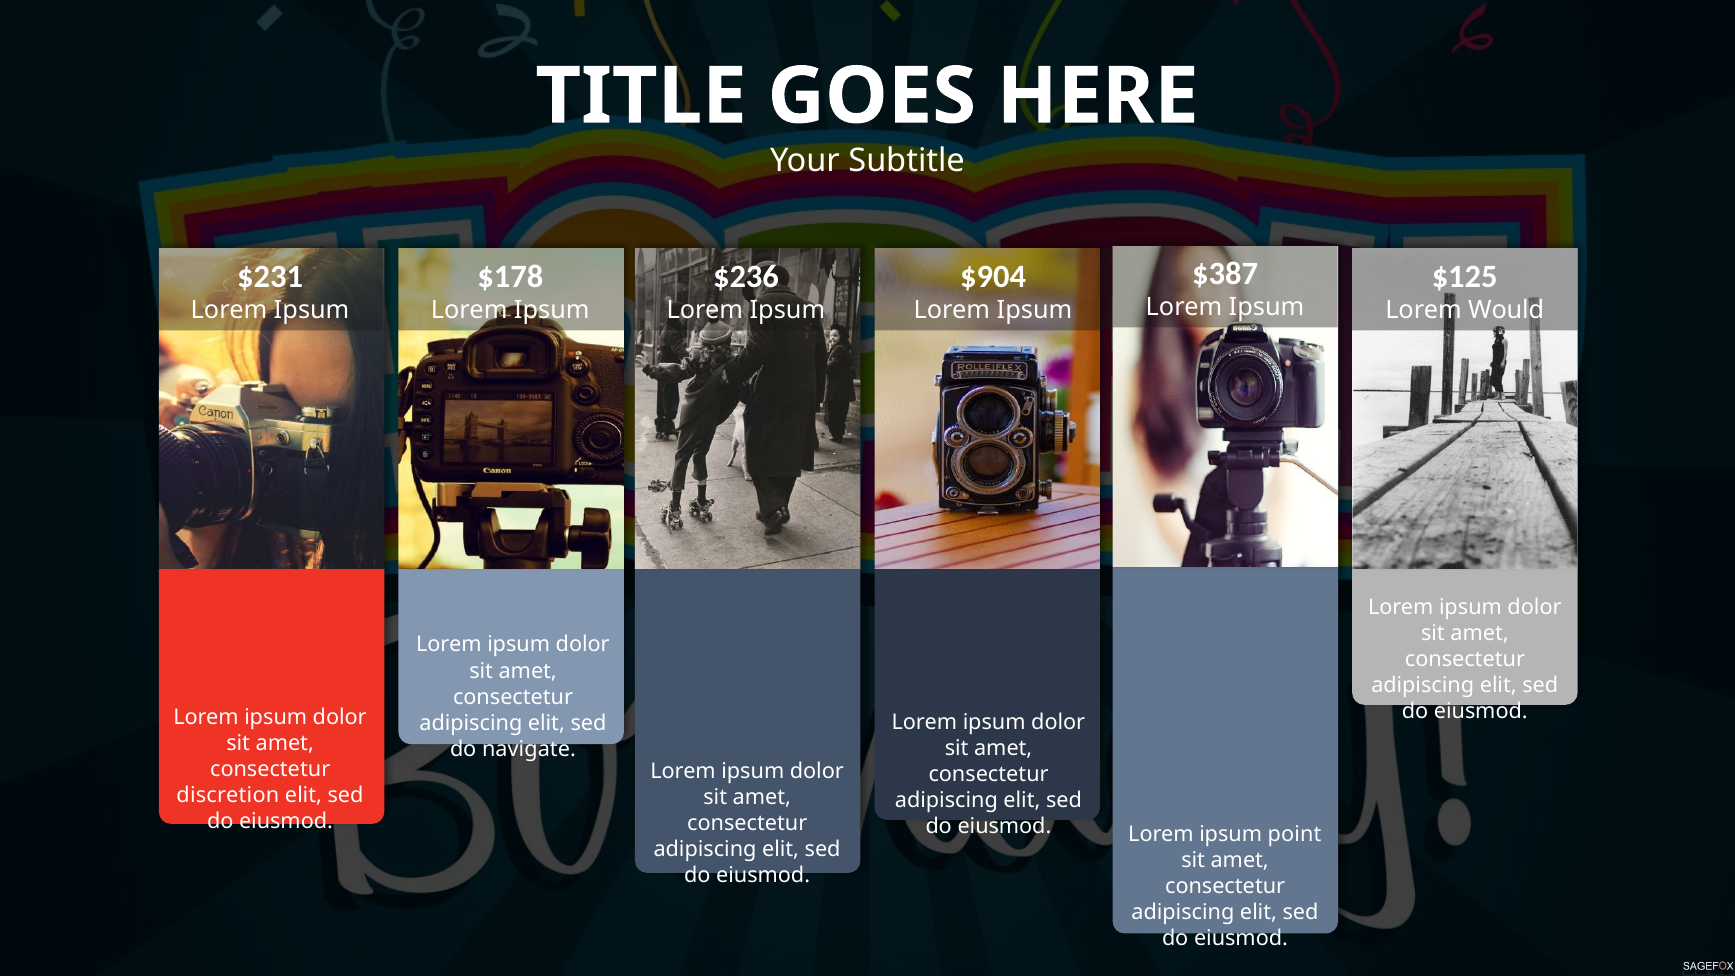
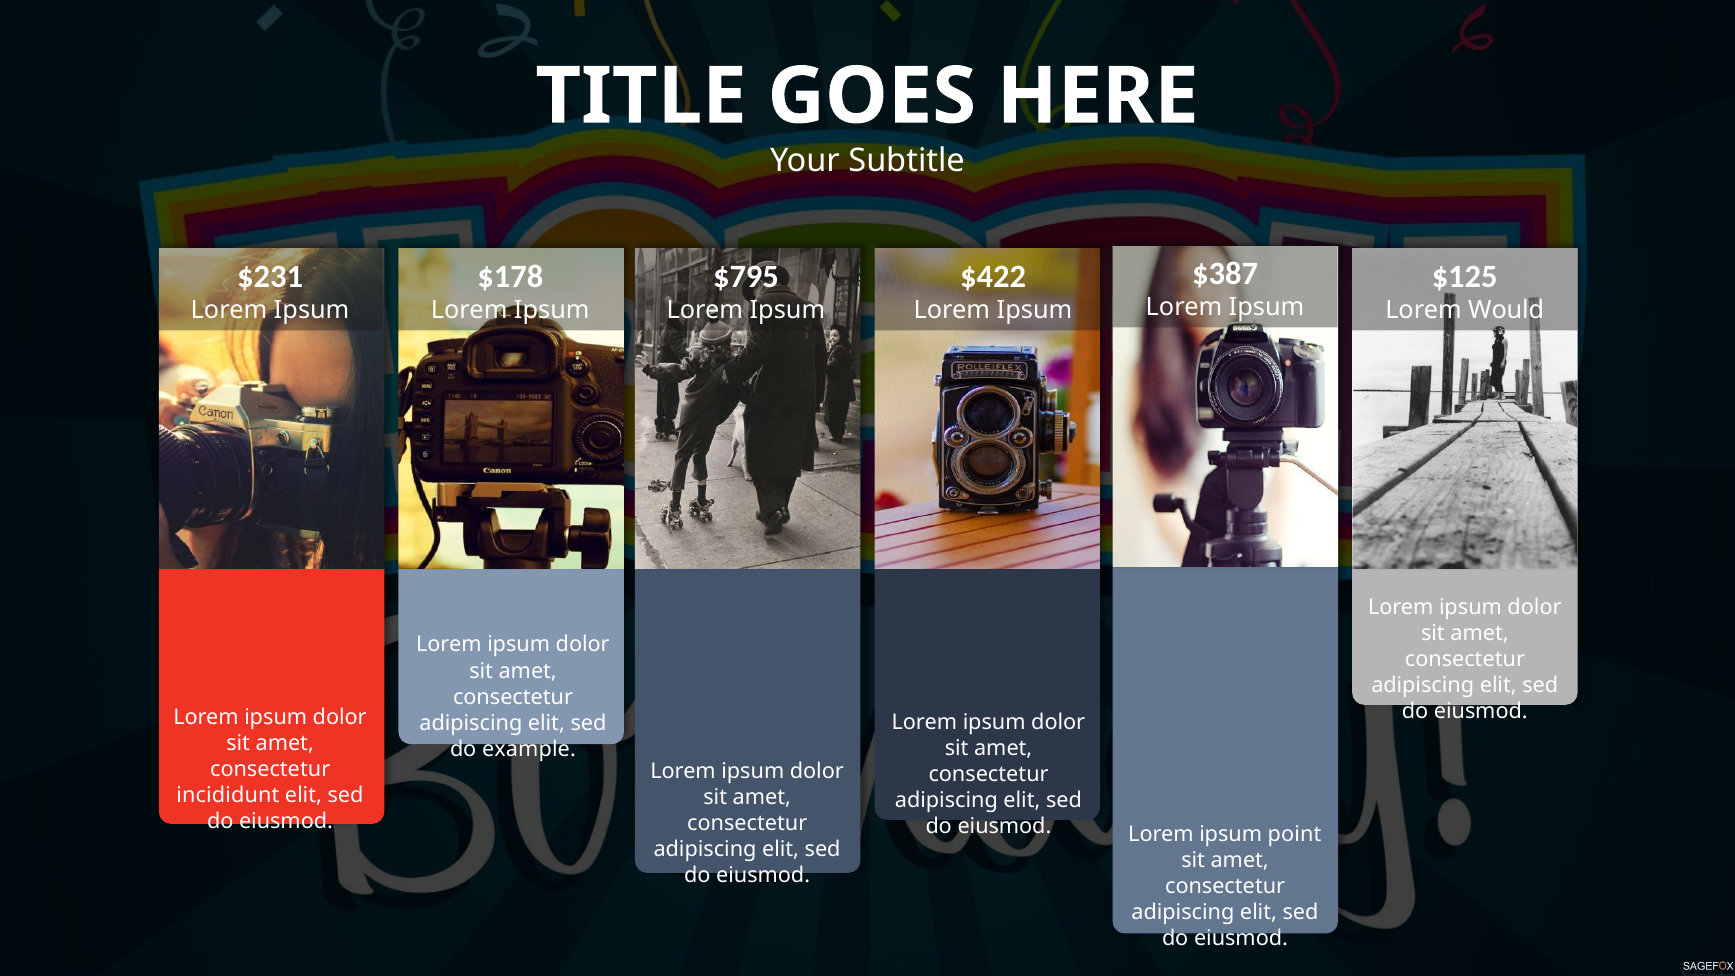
$236: $236 -> $795 (746, 276)
$904: $904 -> $422 (993, 276)
navigate: navigate -> example (529, 749)
discretion: discretion -> incididunt (228, 795)
